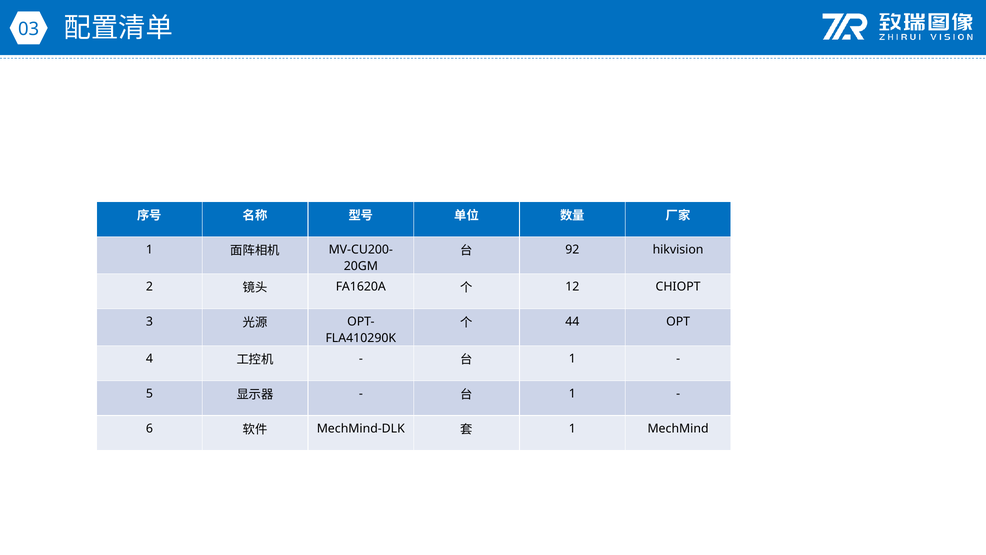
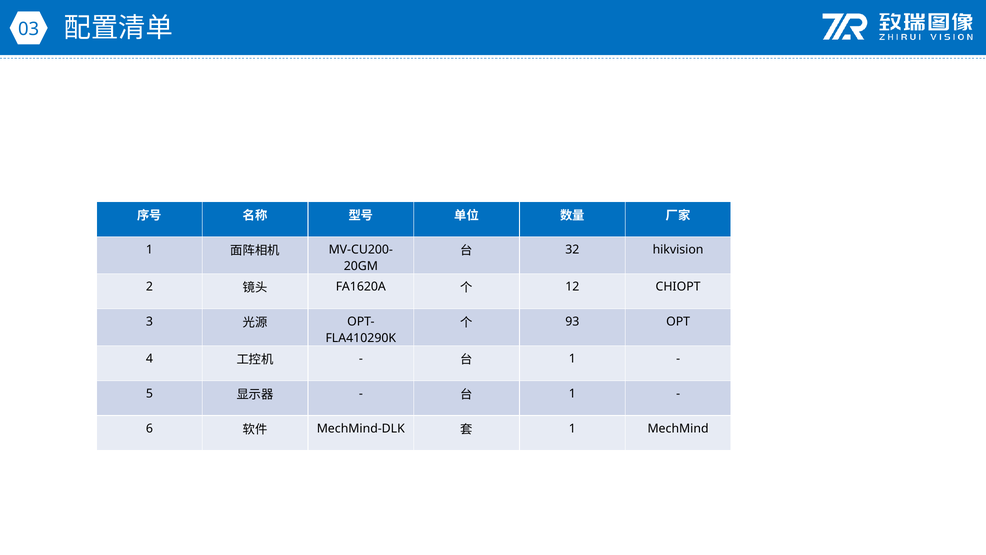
92: 92 -> 32 (572, 249)
44: 44 -> 93 (572, 321)
